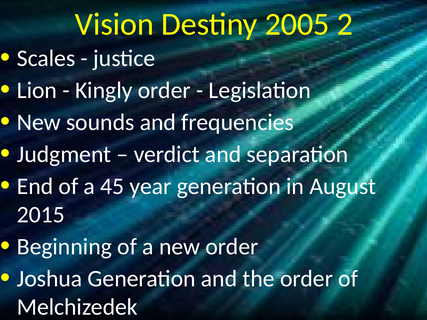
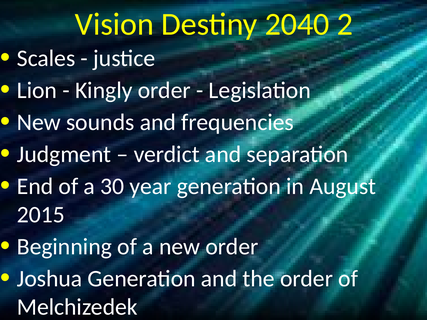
2005: 2005 -> 2040 (297, 24)
45: 45 -> 30 (112, 186)
